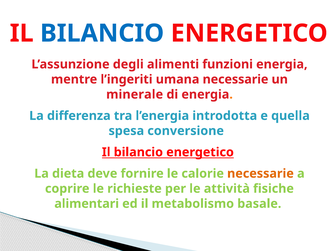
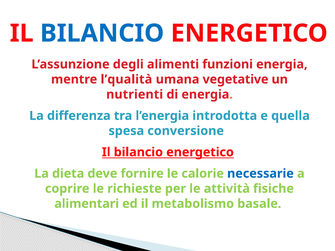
l’ingeriti: l’ingeriti -> l’qualità (126, 79)
umana necessarie: necessarie -> vegetative (236, 79)
minerale: minerale -> nutrienti (135, 95)
necessarie colour: orange -> blue (260, 174)
